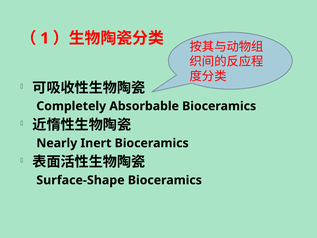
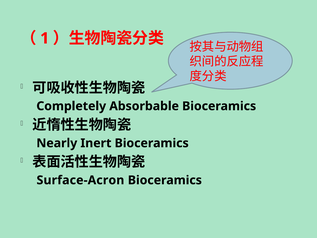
Surface-Shape: Surface-Shape -> Surface-Acron (80, 180)
